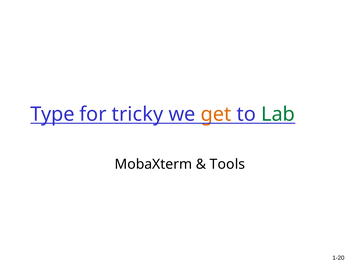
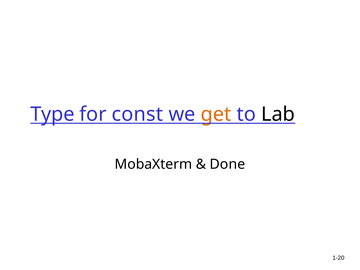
tricky: tricky -> const (137, 114)
Lab colour: green -> black (278, 114)
Tools: Tools -> Done (227, 164)
